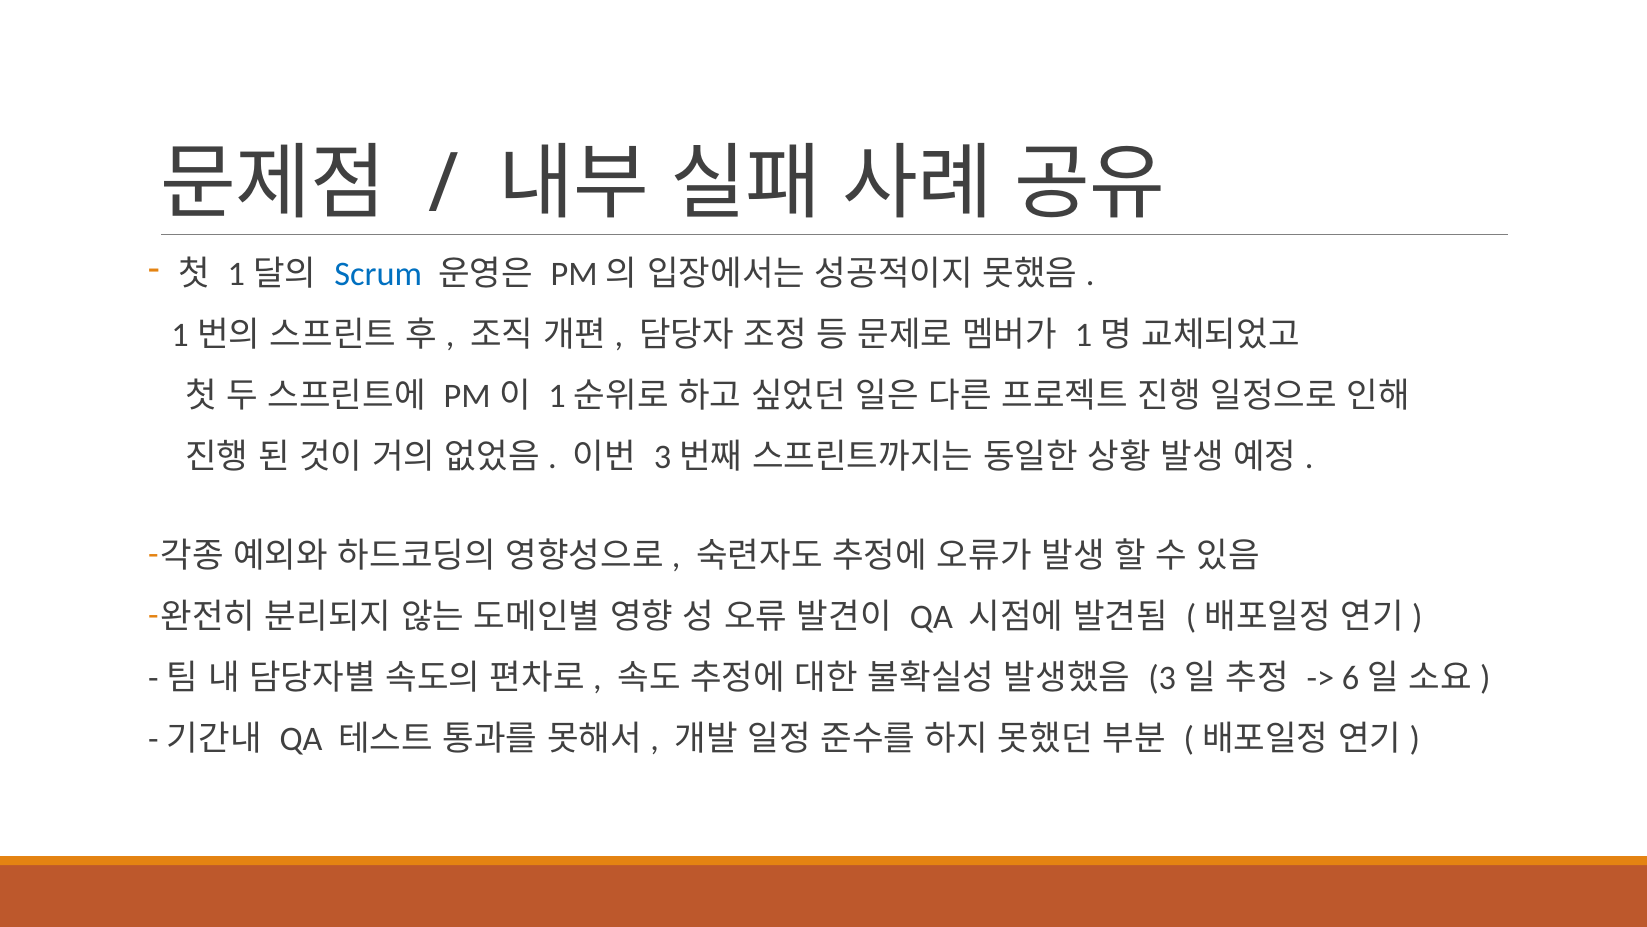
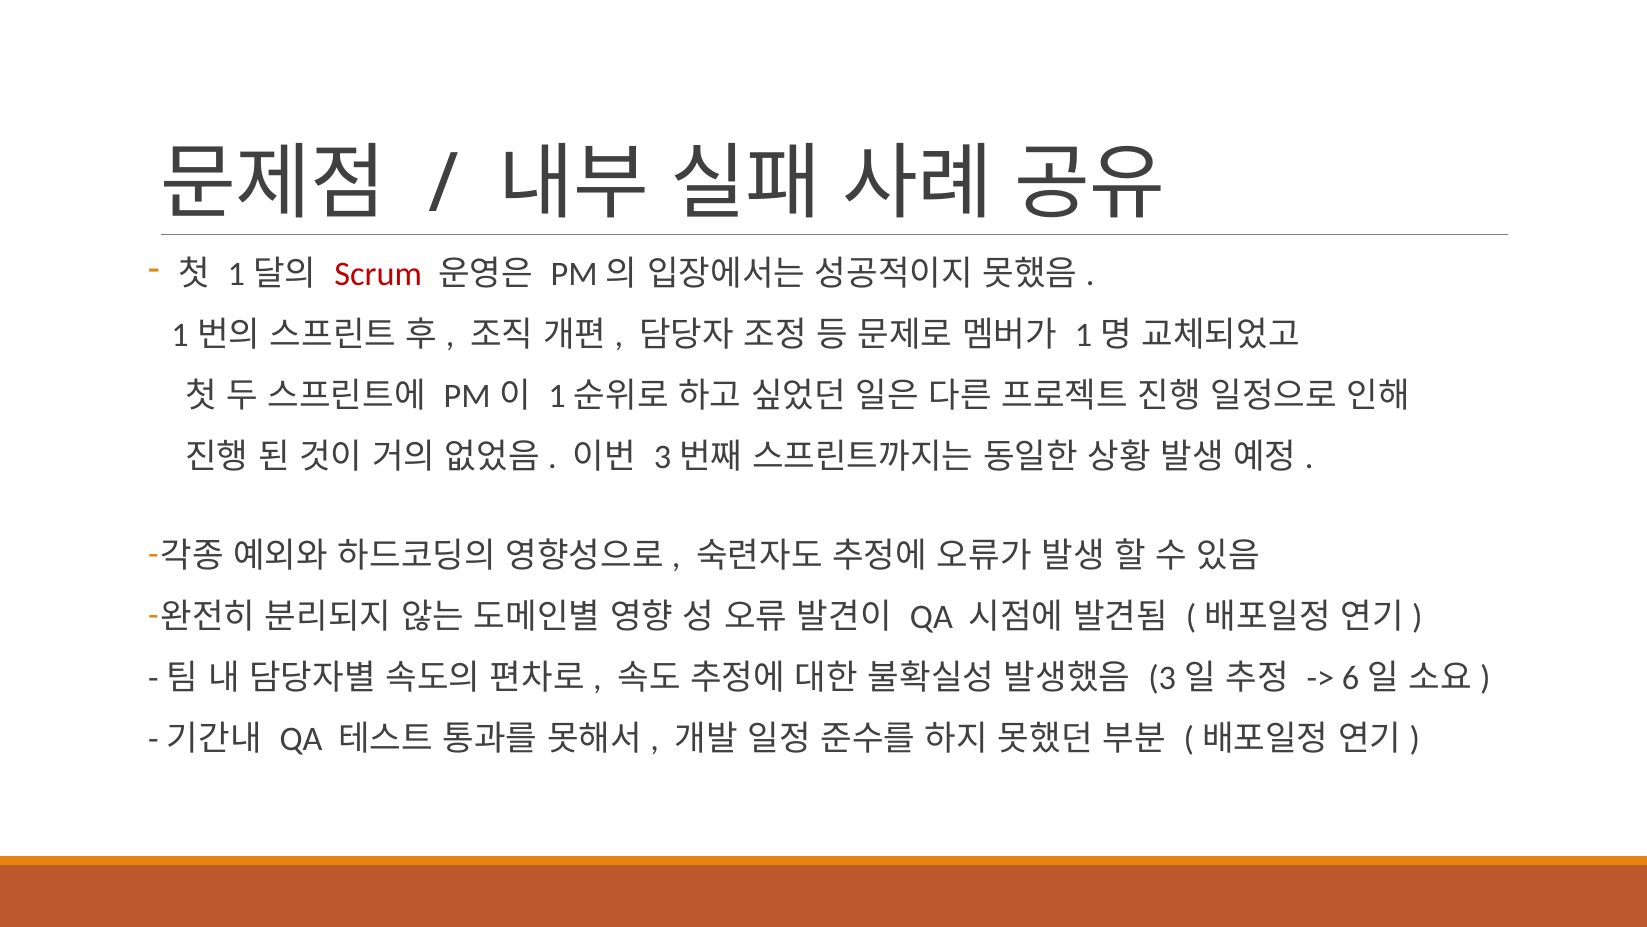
Scrum colour: blue -> red (378, 274)
